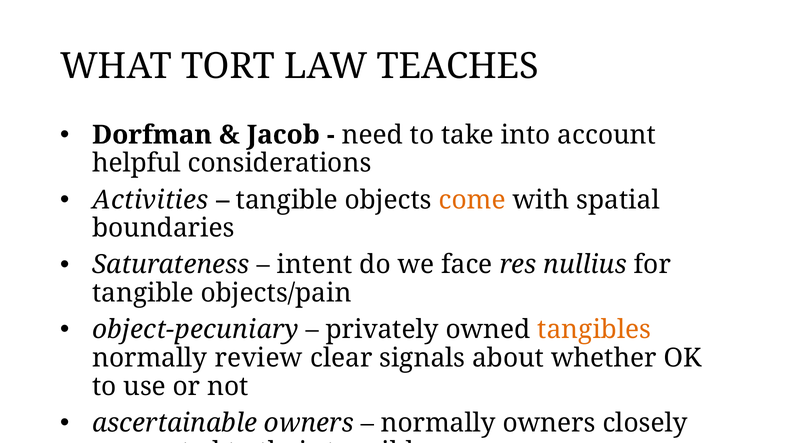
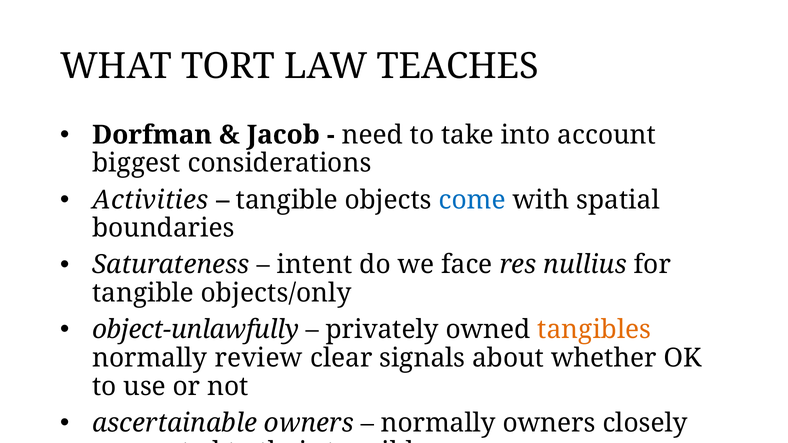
helpful: helpful -> biggest (136, 163)
come colour: orange -> blue (472, 200)
objects/pain: objects/pain -> objects/only (276, 293)
object-pecuniary: object-pecuniary -> object-unlawfully (196, 330)
